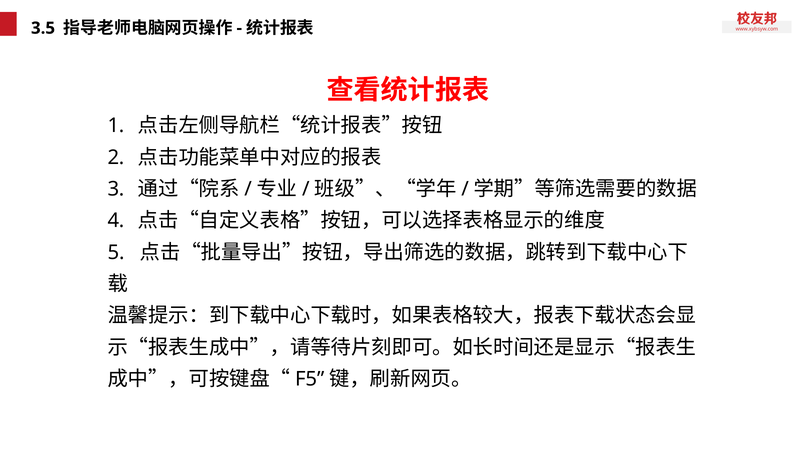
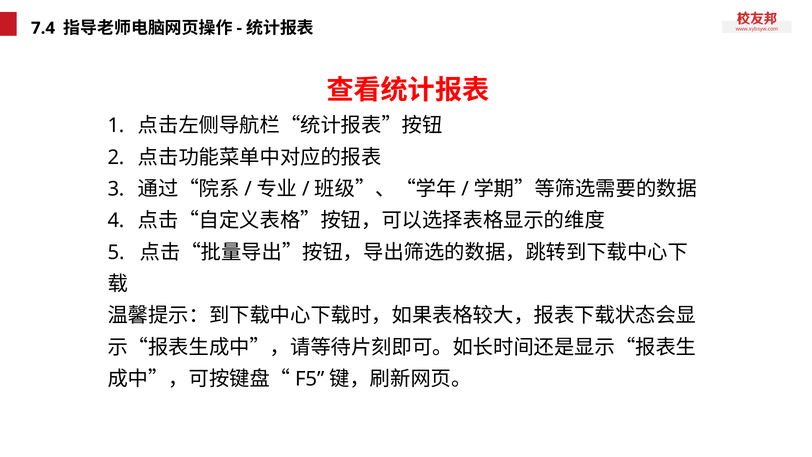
3.5: 3.5 -> 7.4 (43, 28)
